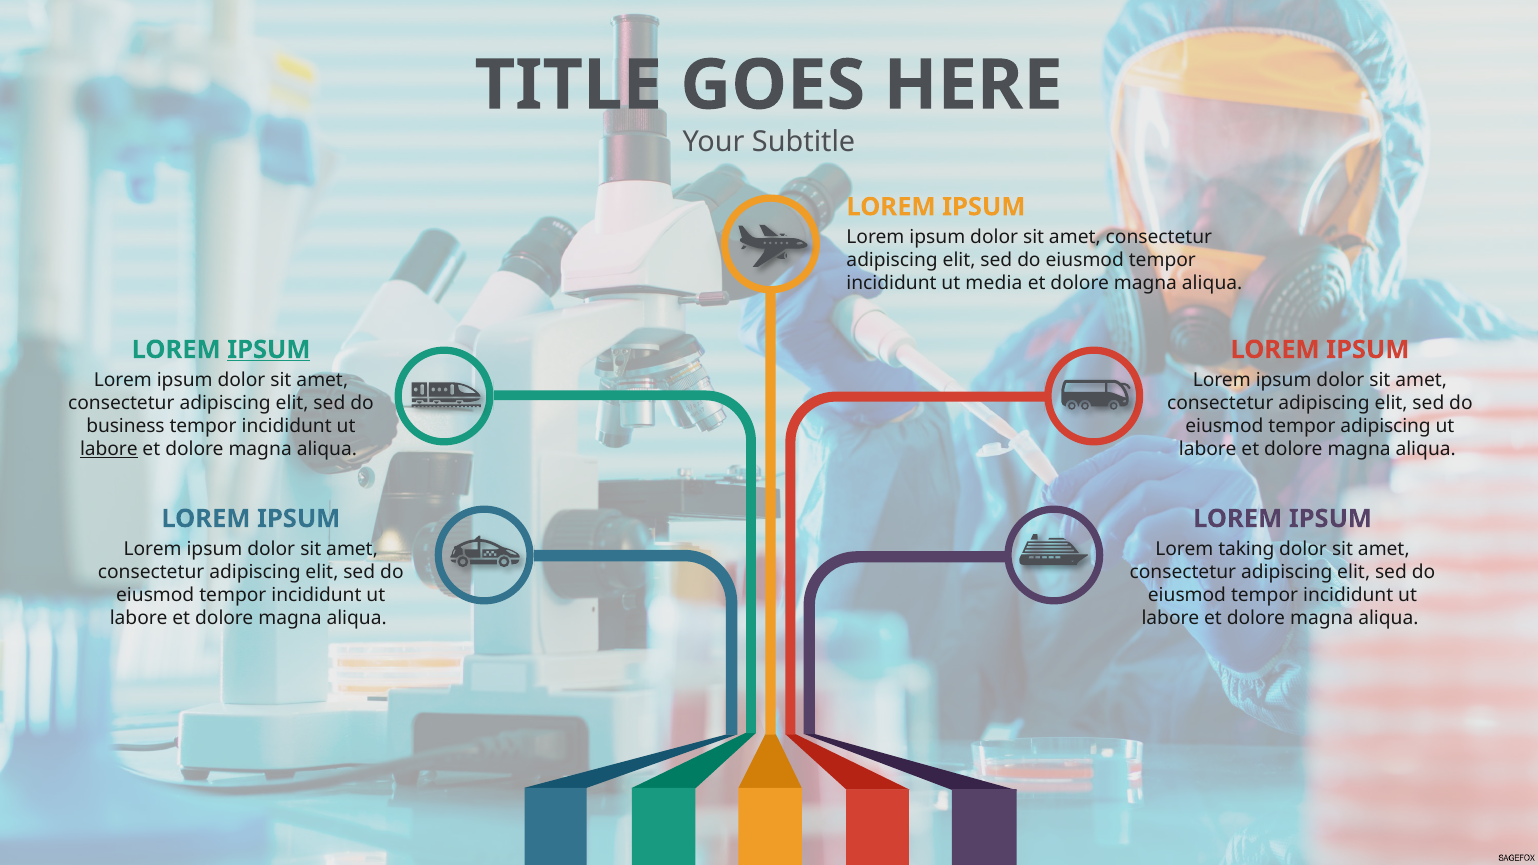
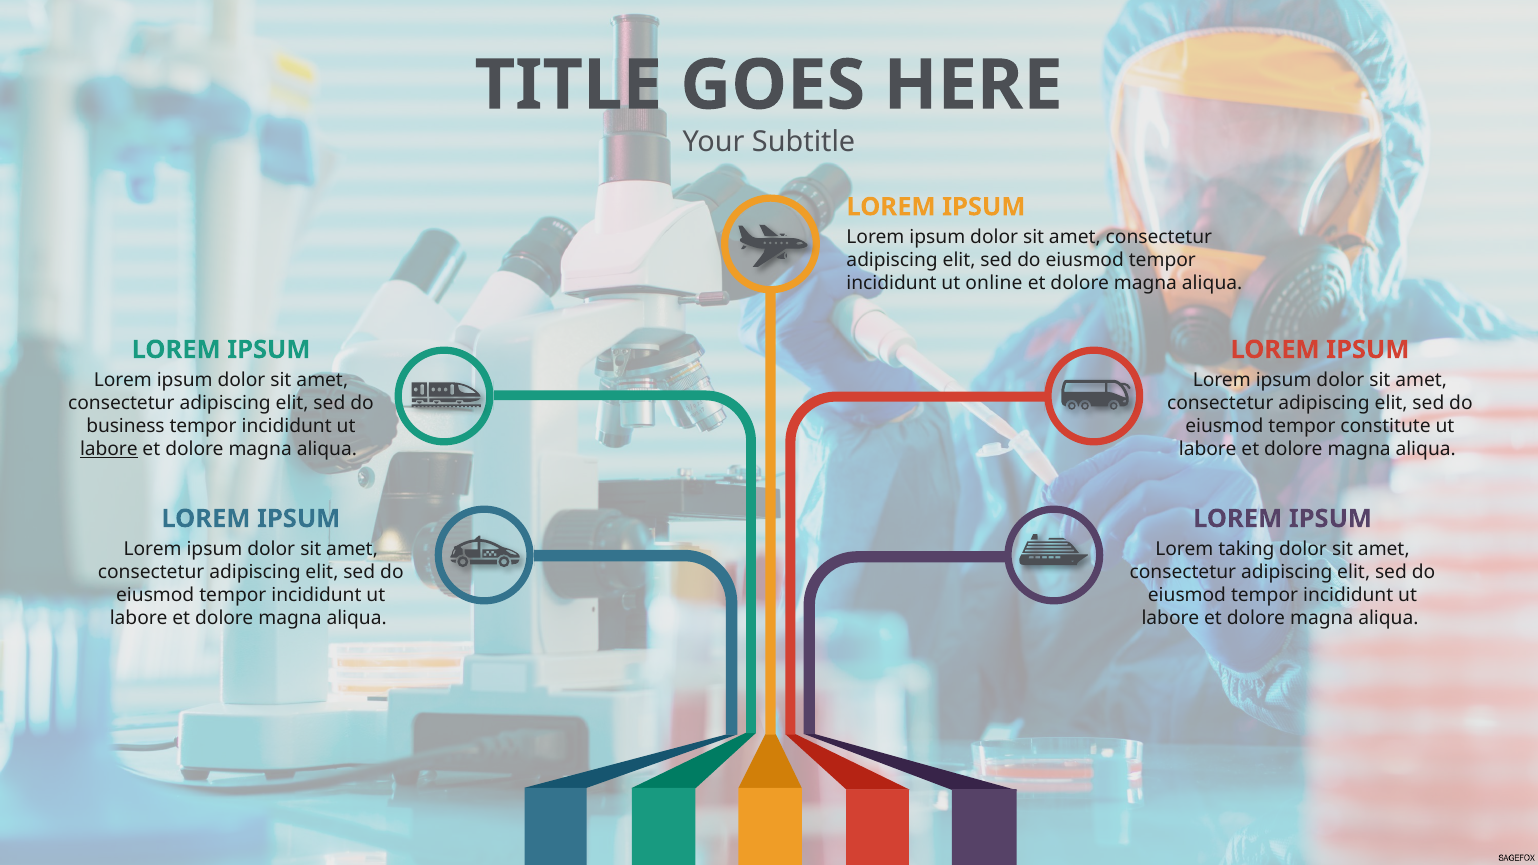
media: media -> online (994, 283)
IPSUM underline: present -> none (269, 350)
tempor adipiscing: adipiscing -> constitute (1386, 426)
